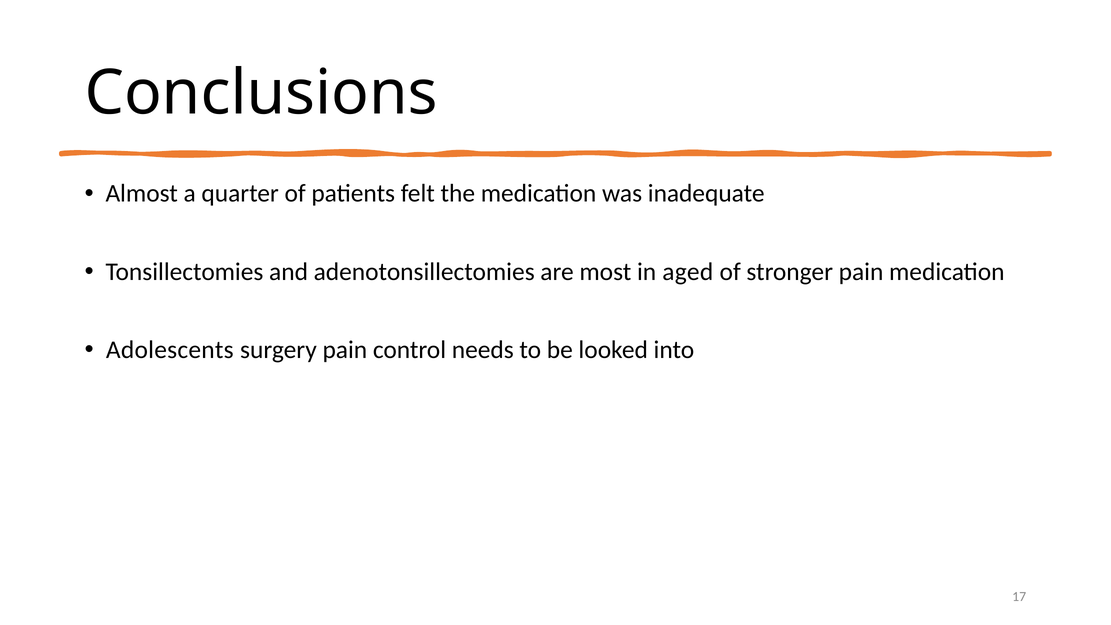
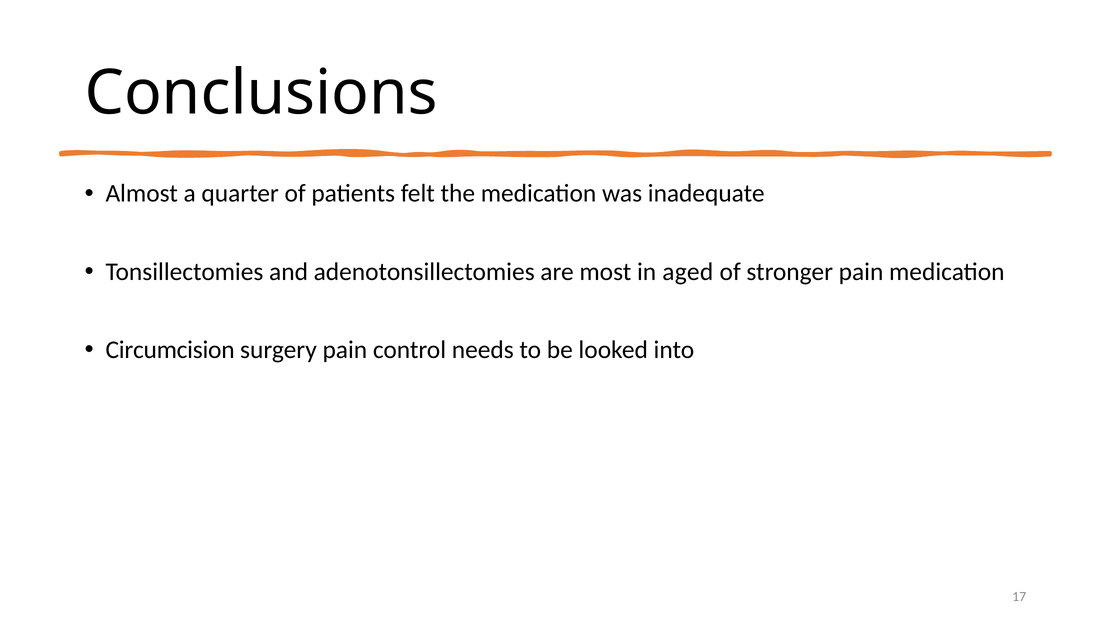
Adolescents: Adolescents -> Circumcision (170, 350)
